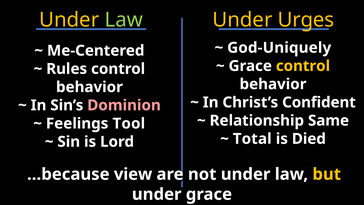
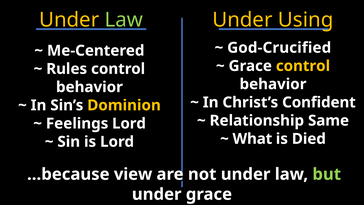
Urges: Urges -> Using (306, 20)
God-Uniquely: God-Uniquely -> God-Crucified (279, 48)
Dominion colour: pink -> yellow (124, 105)
Feelings Tool: Tool -> Lord (129, 123)
Total: Total -> What (252, 139)
but colour: yellow -> light green (327, 174)
